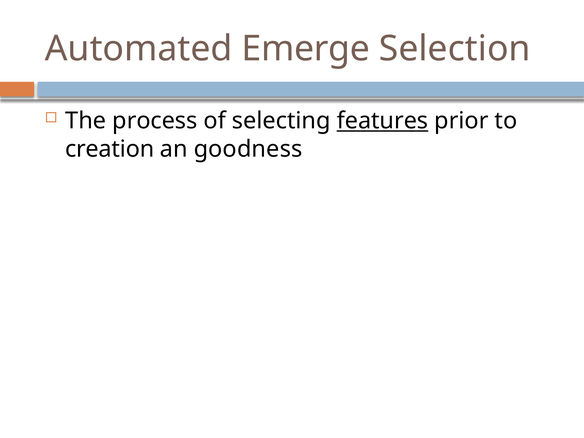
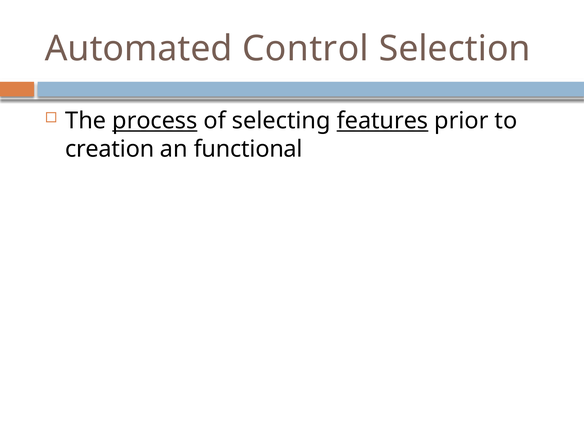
Emerge: Emerge -> Control (305, 49)
process underline: none -> present (155, 121)
goodness: goodness -> functional (248, 149)
